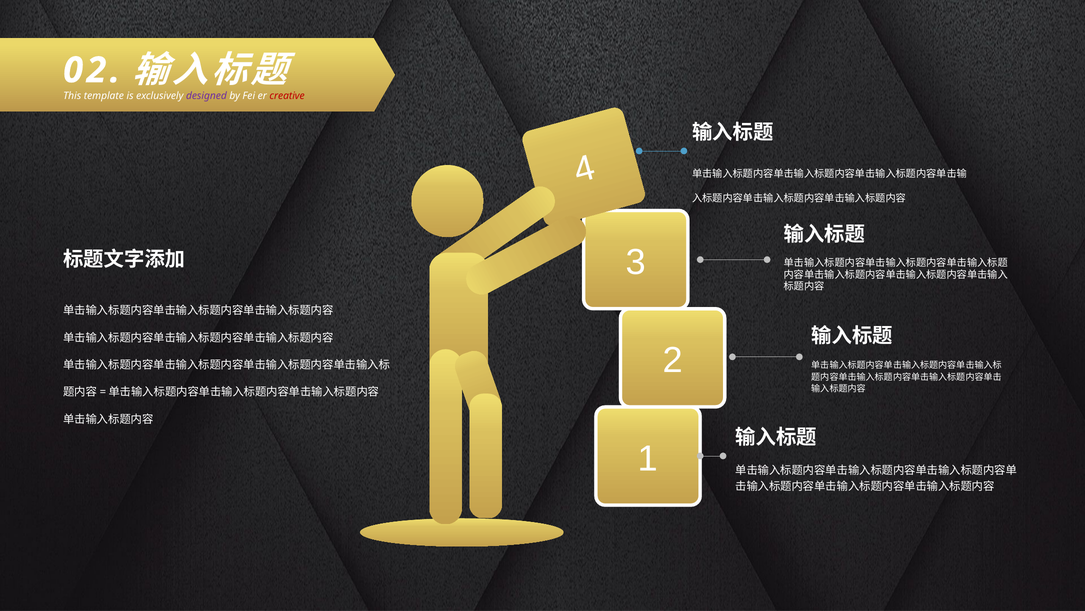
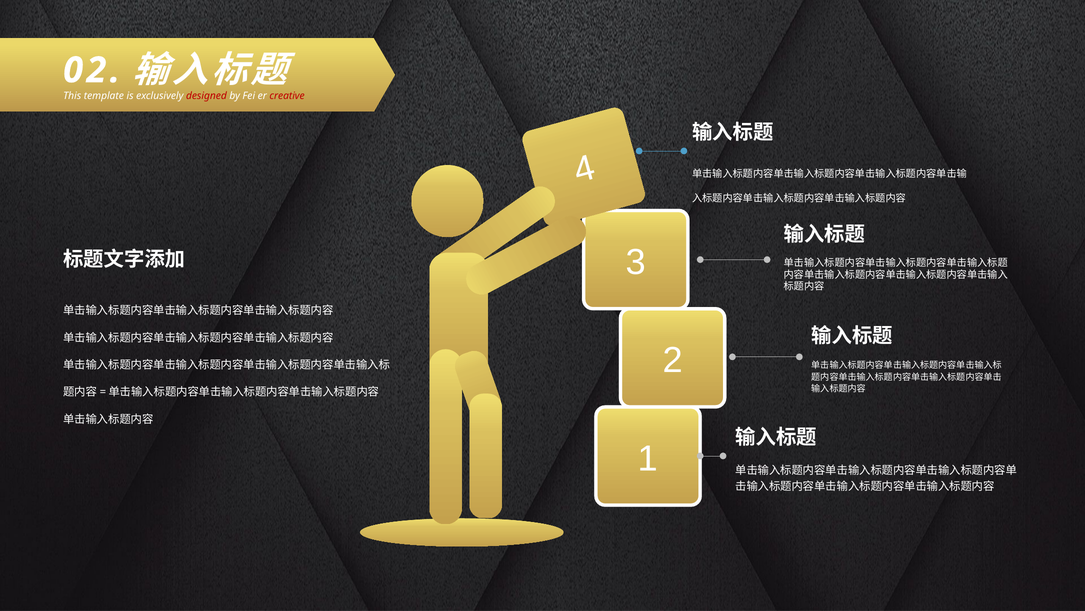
designed colour: purple -> red (206, 96)
